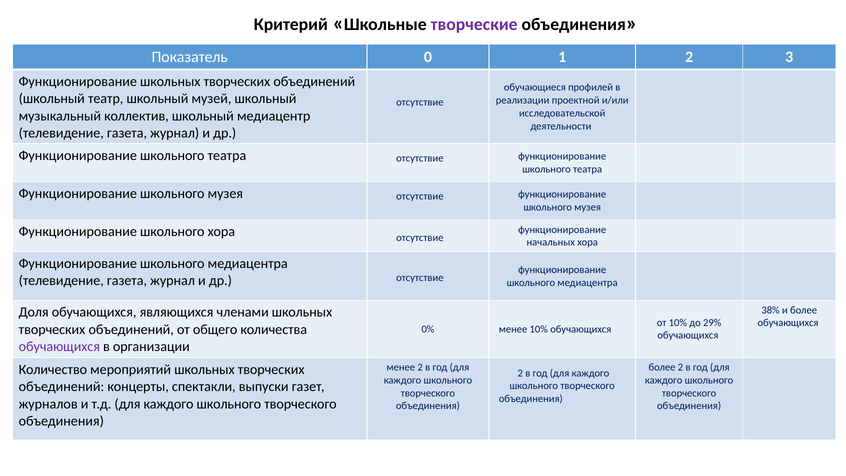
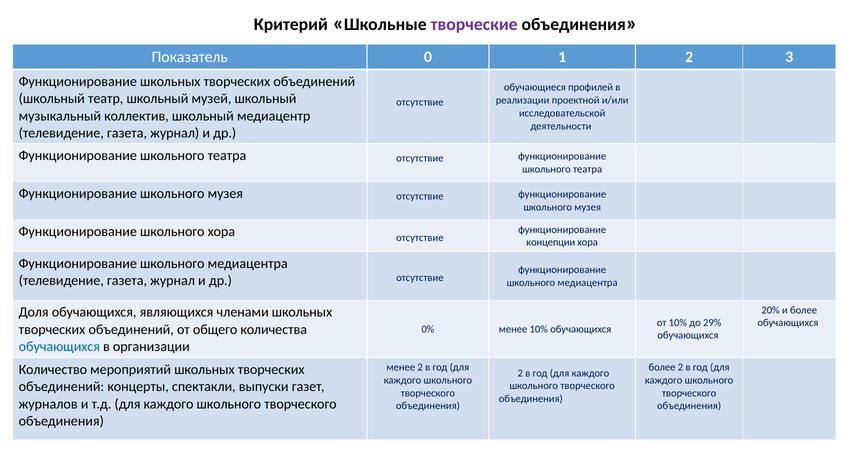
начальных: начальных -> концепции (551, 242)
38%: 38% -> 20% (771, 310)
обучающихся colour: purple -> blue (59, 347)
